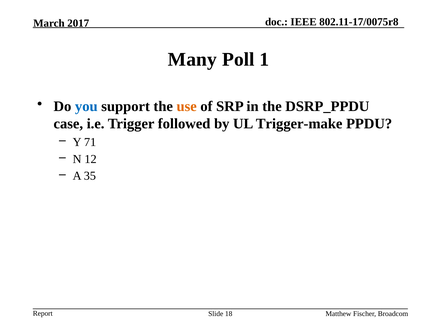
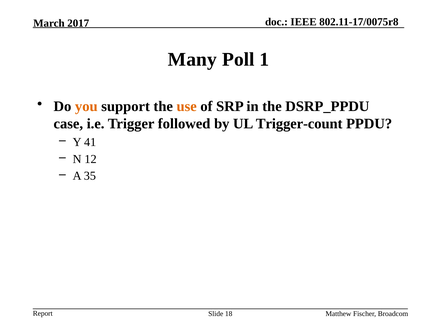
you colour: blue -> orange (86, 107)
Trigger-make: Trigger-make -> Trigger-count (299, 124)
71: 71 -> 41 (90, 142)
